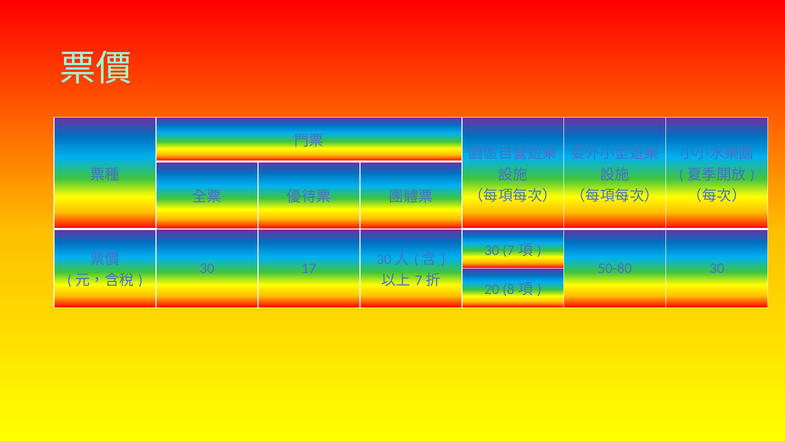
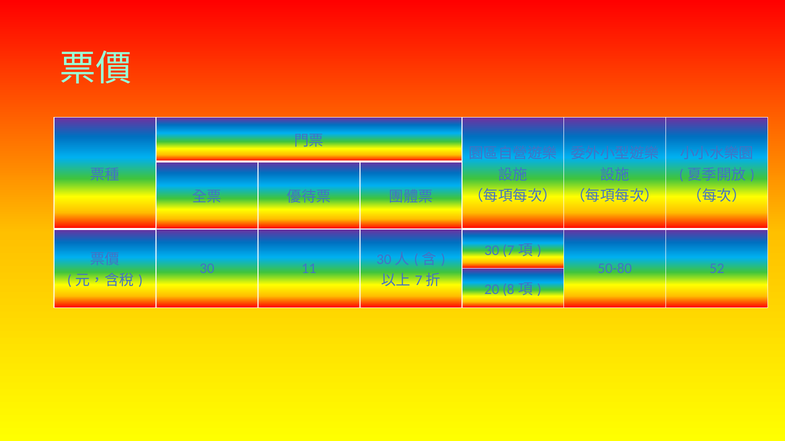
17: 17 -> 11 (309, 269)
50-80 30: 30 -> 52 (717, 269)
